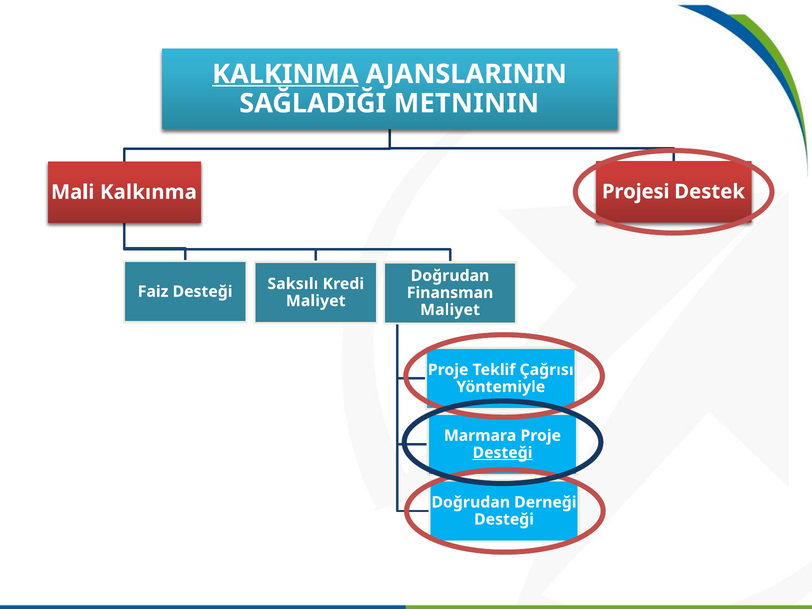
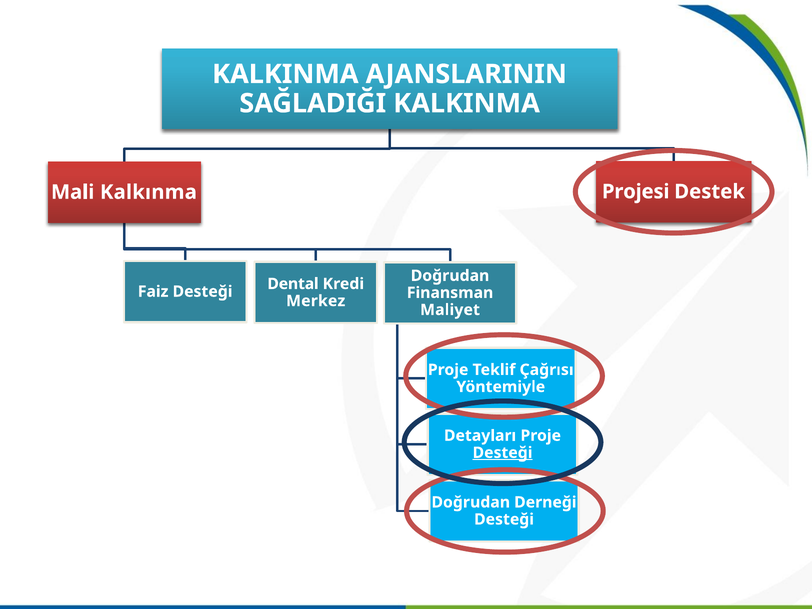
KALKINMA underline: present -> none (285, 74)
SAĞLADIĞI METNININ: METNININ -> KALKINMA (467, 103)
Saksılı: Saksılı -> Dental (293, 284)
Maliyet: Maliyet -> Merkez (316, 301)
Marmara: Marmara -> Detayları (480, 436)
